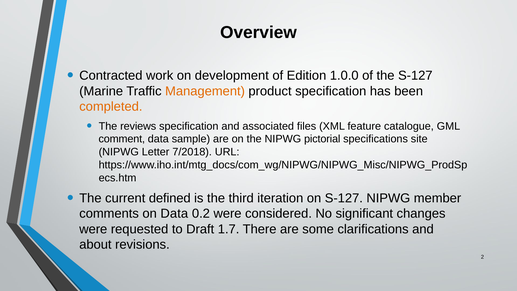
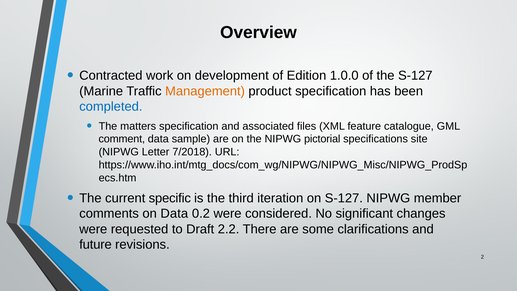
completed colour: orange -> blue (111, 107)
reviews: reviews -> matters (138, 126)
defined: defined -> specific (170, 198)
1.7: 1.7 -> 2.2 (229, 229)
about: about -> future (95, 245)
